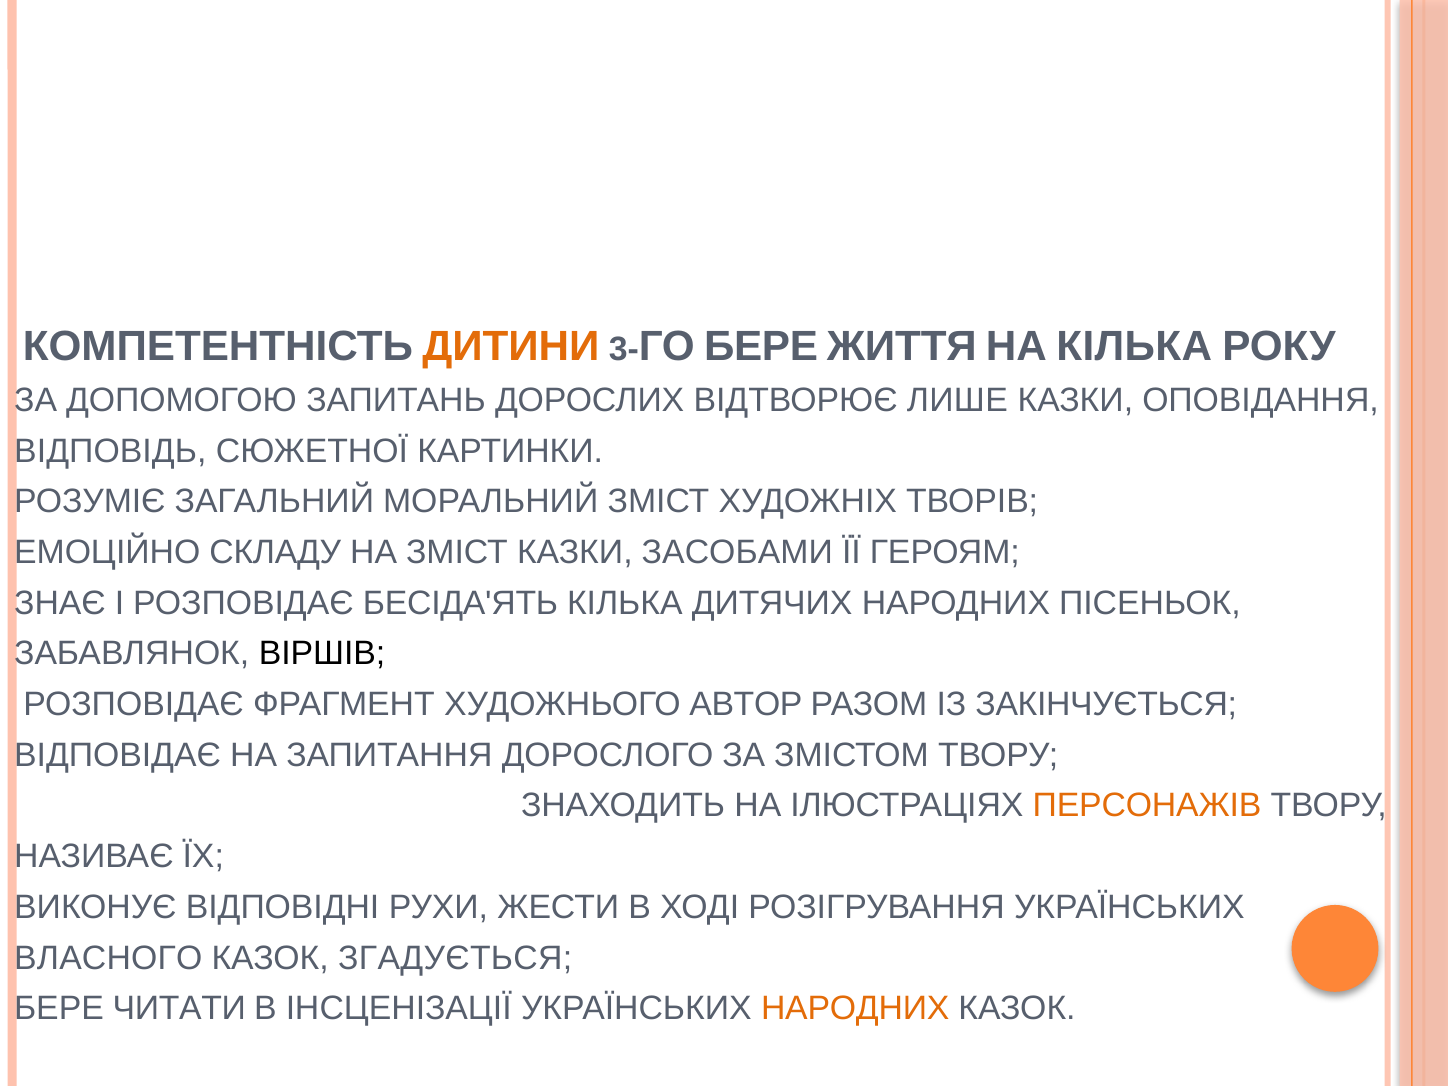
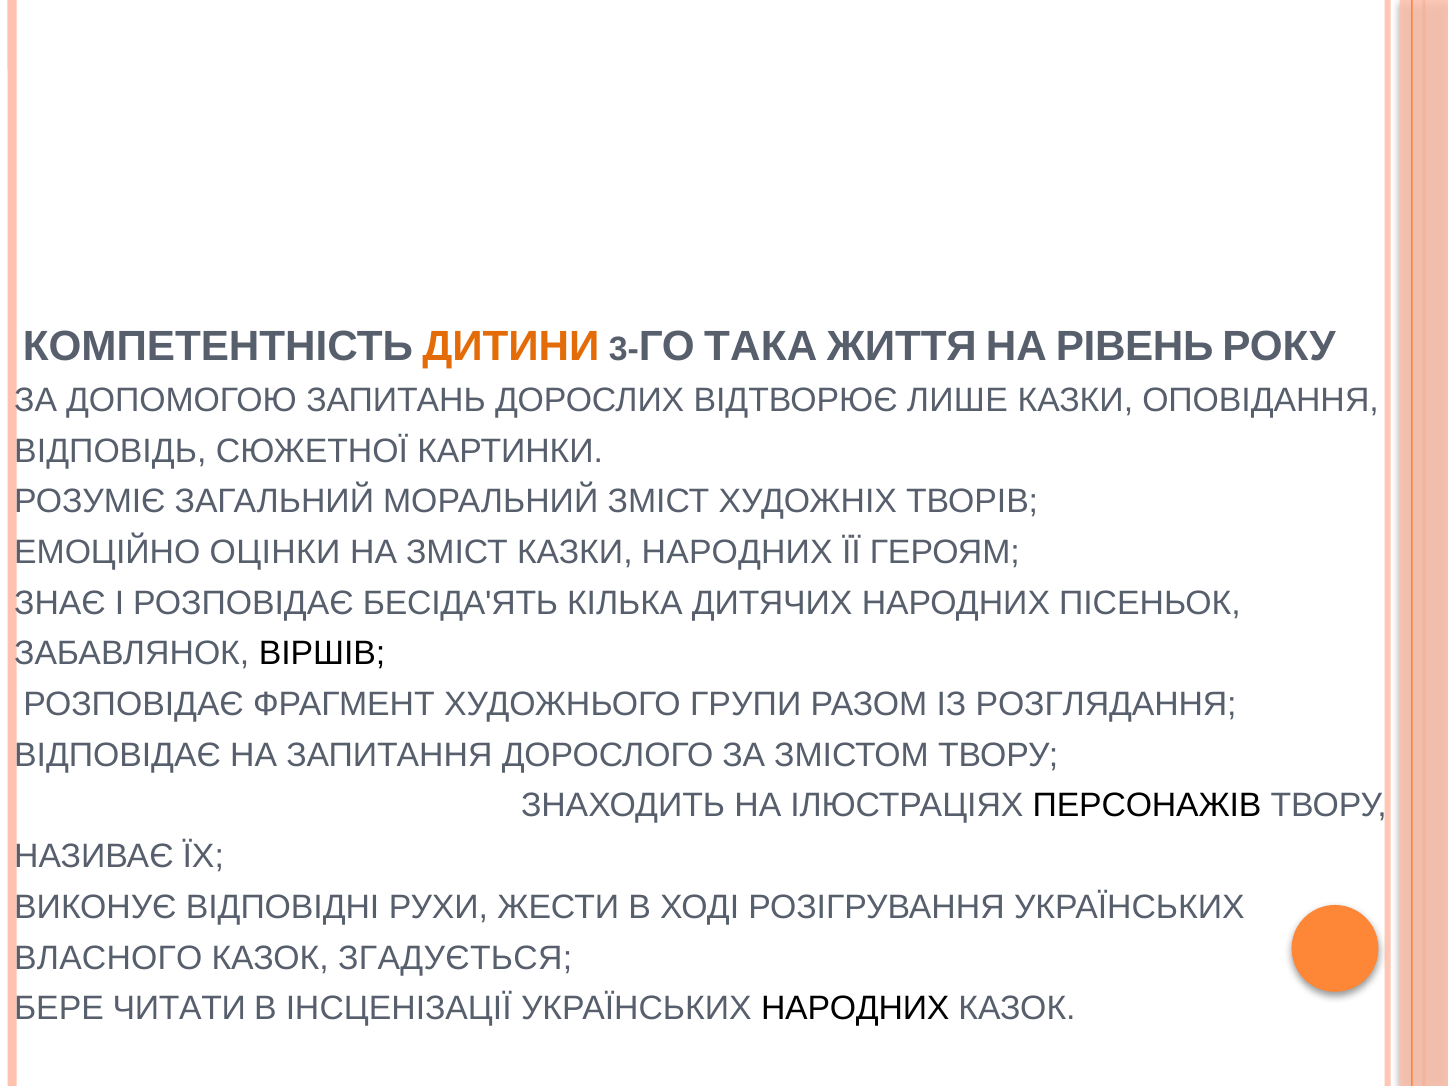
БЕРЕ: БЕРЕ -> ТАКА (761, 347)
НА КІЛЬКА: КІЛЬКА -> РІВЕНЬ (1135, 347)
СКЛАДУ: СКЛАДУ -> ОЦІНКИ (275, 552)
КАЗКИ ЗАСОБАМИ: ЗАСОБАМИ -> НАРОДНИХ (737, 552)
АВТОР: АВТОР -> ГРУПИ (746, 704)
ЗАКІНЧУЄТЬСЯ: ЗАКІНЧУЄТЬСЯ -> РОЗГЛЯДАННЯ (1106, 704)
ПЕРСОНАЖІВ colour: orange -> black (1147, 806)
НАРОДНИХ colour: orange -> black (855, 1009)
